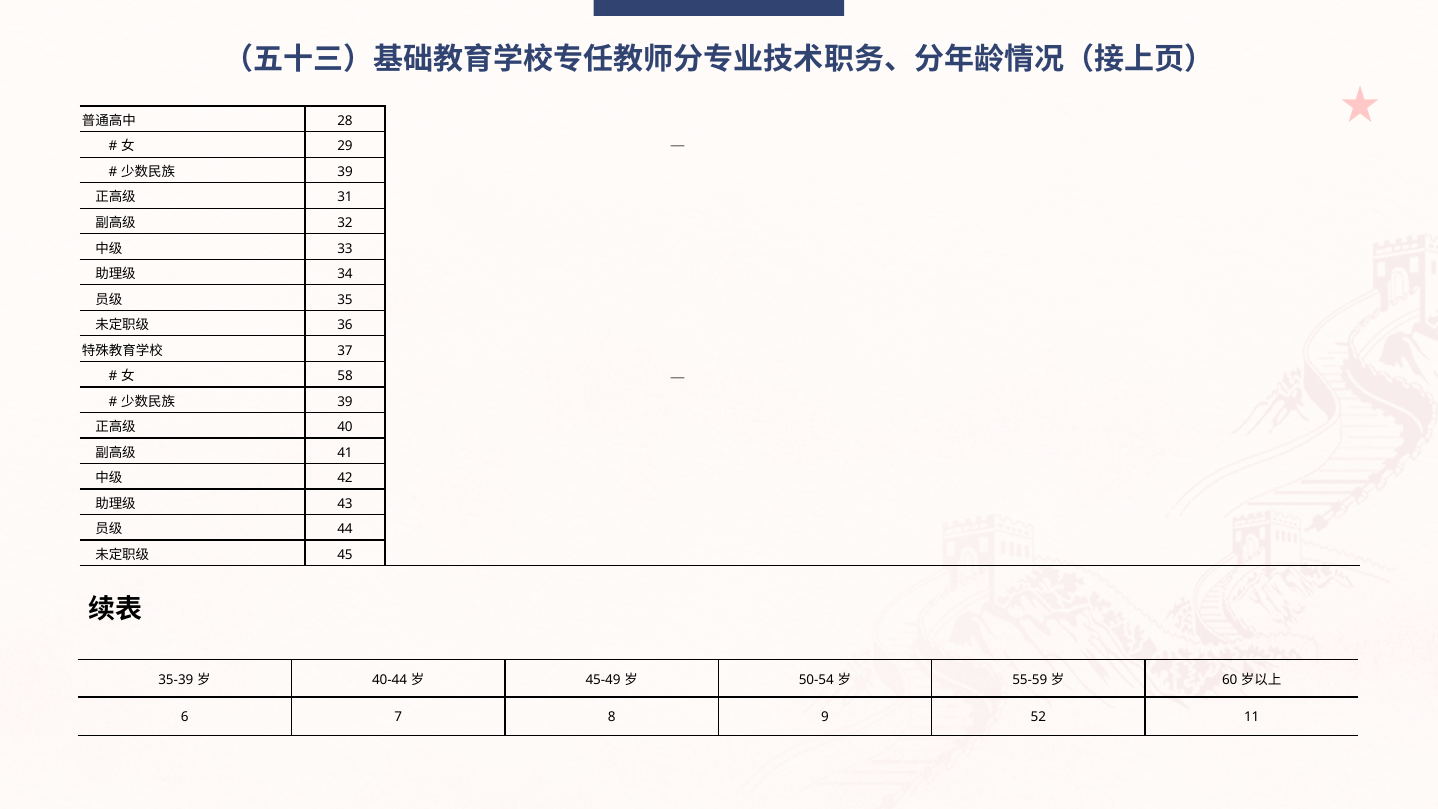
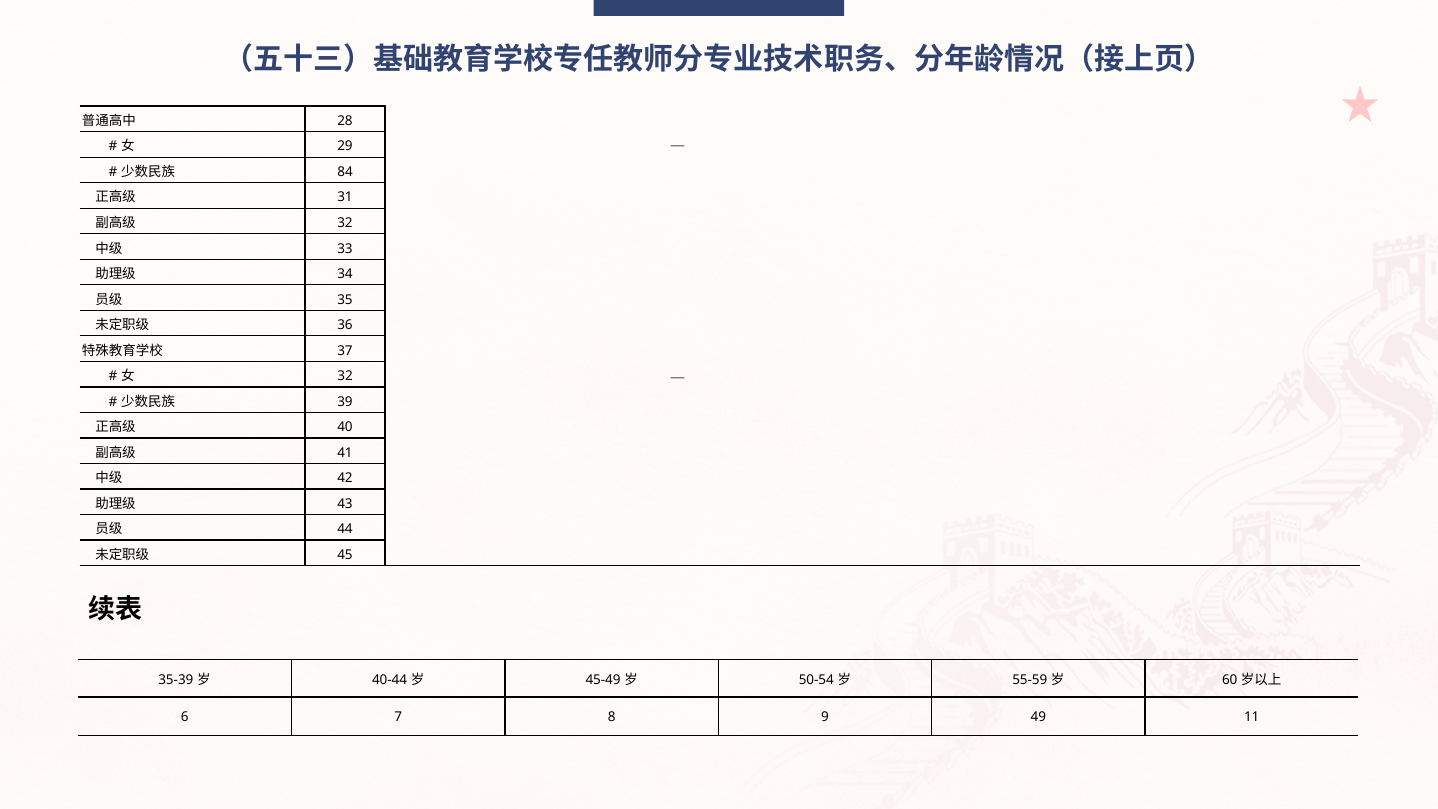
39: 39 -> 84 (345, 172)
58: 58 -> 32 (345, 376)
52: 52 -> 49 (1038, 717)
